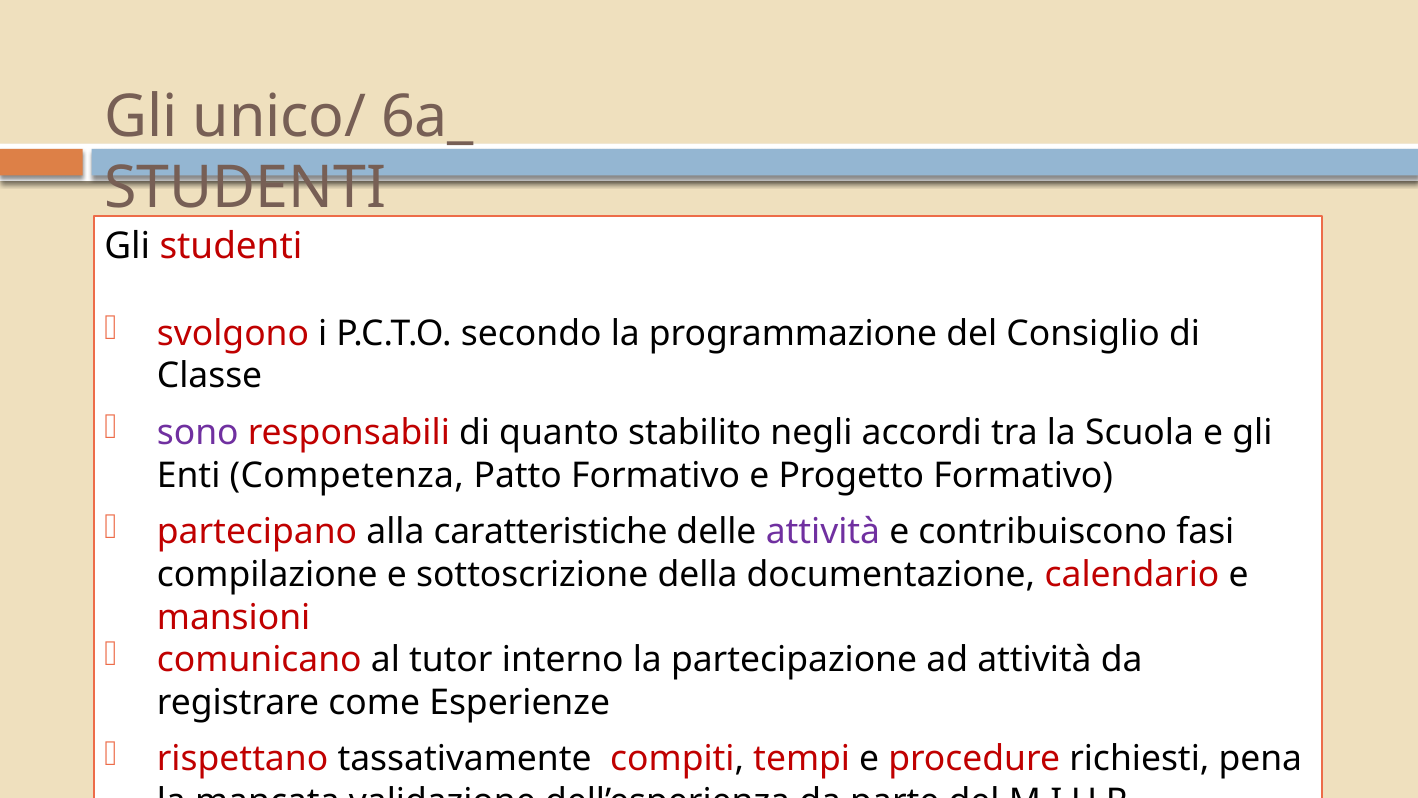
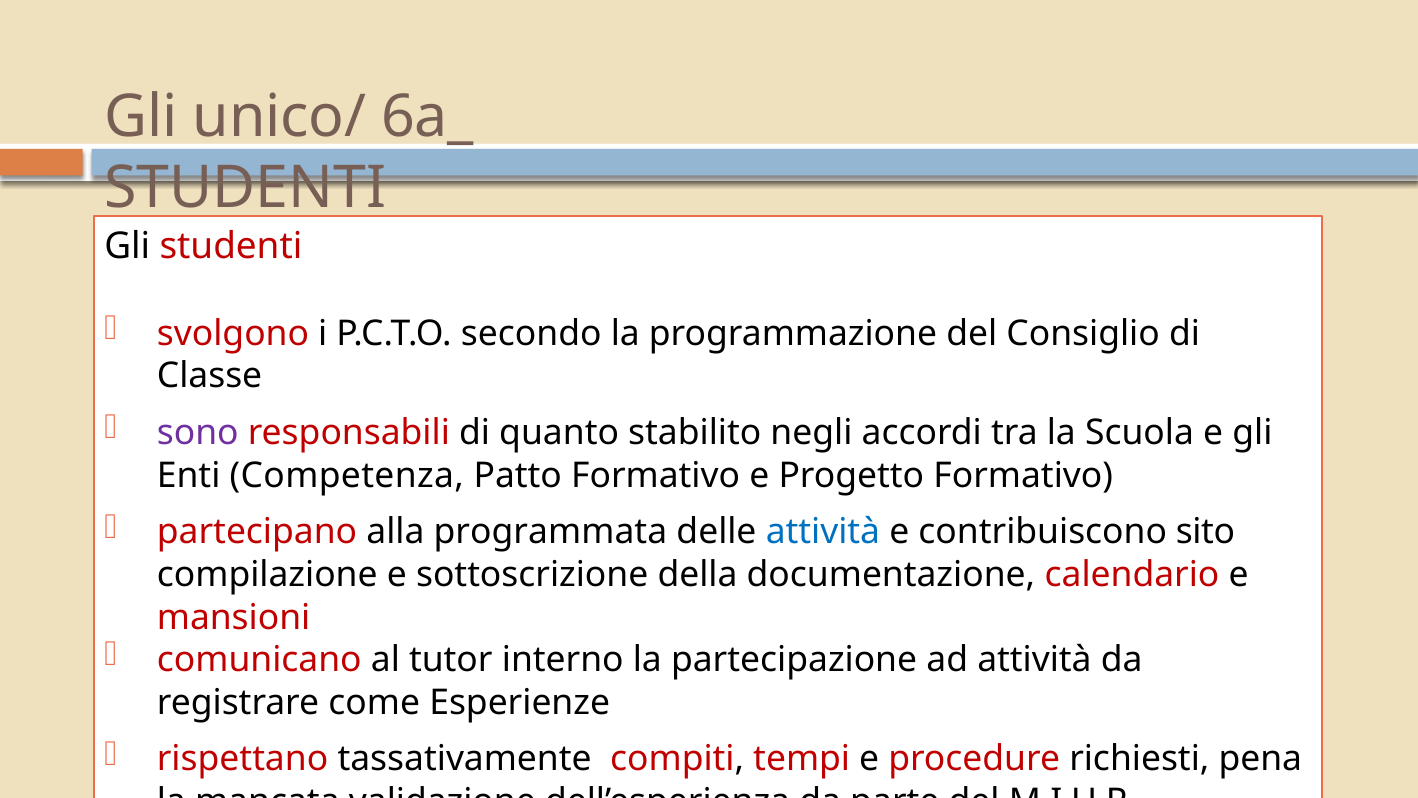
caratteristiche: caratteristiche -> programmata (550, 532)
attività colour: purple -> blue (823, 532)
fasi: fasi -> sito (1205, 532)
